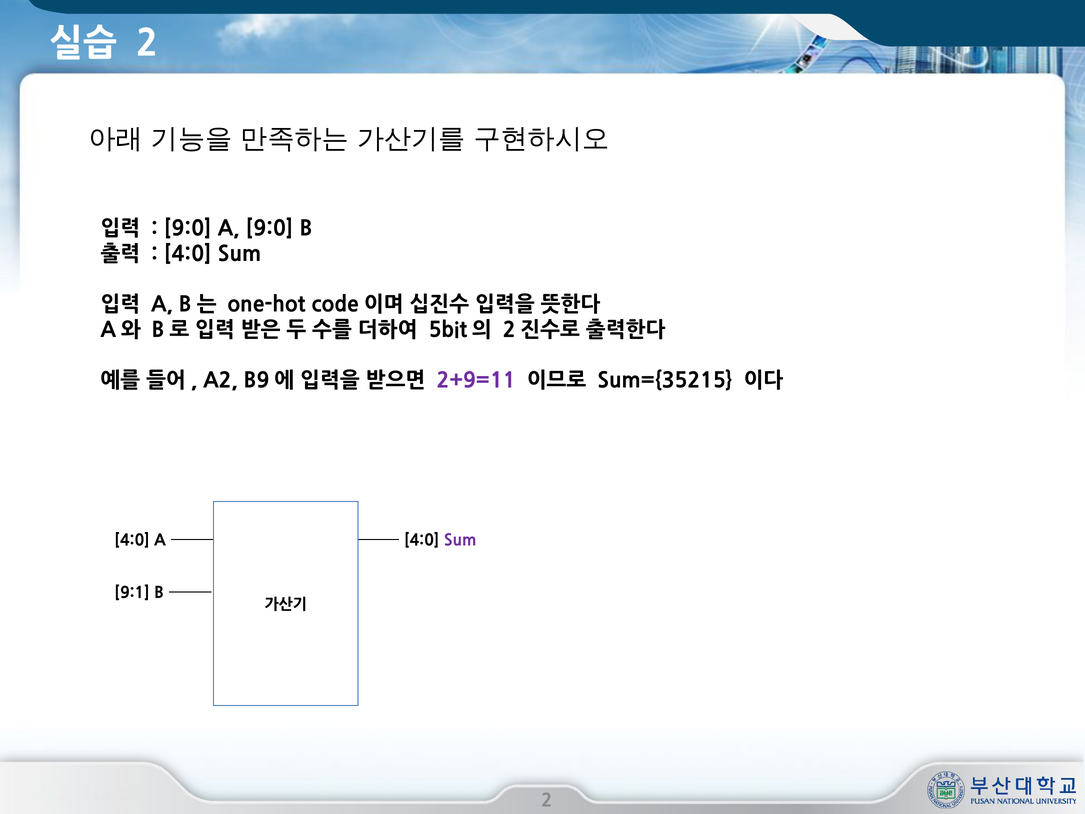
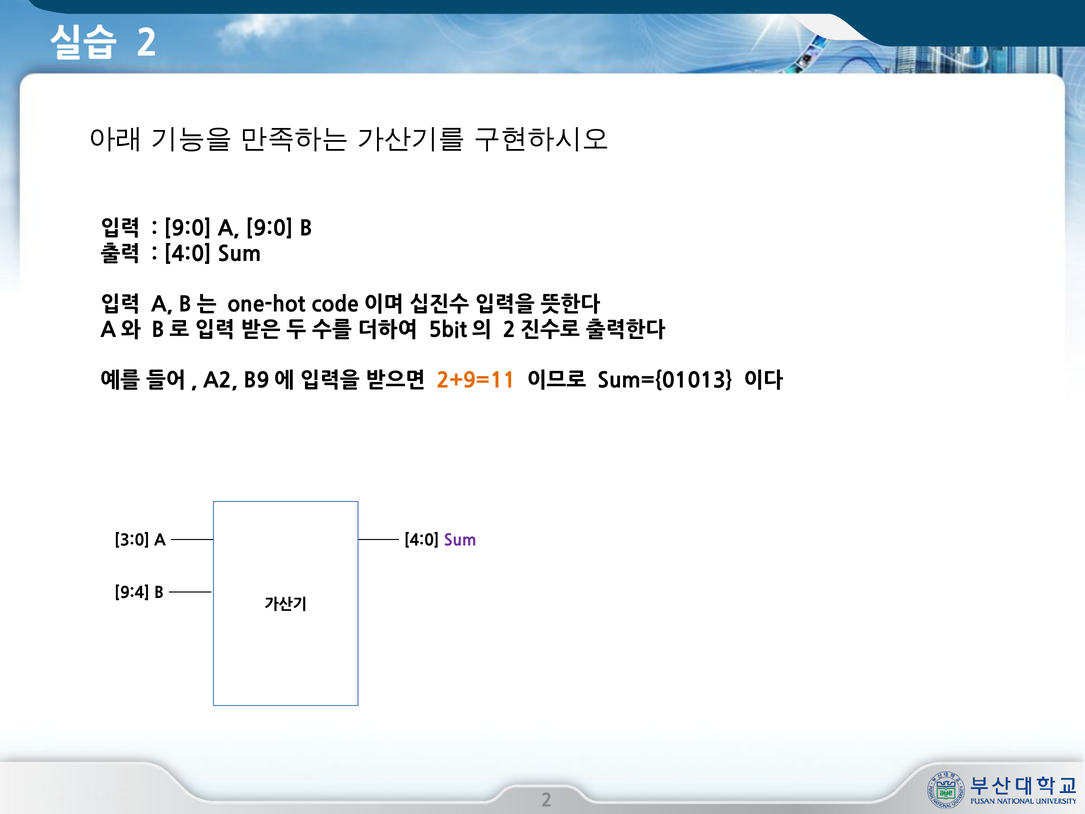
2+9=11 colour: purple -> orange (476, 381)
Sum={35215: Sum={35215 -> Sum={01013 (665, 381)
4:0: 4:0 -> 3:0 (132, 540)
9:1: 9:1 -> 9:4 (132, 593)
